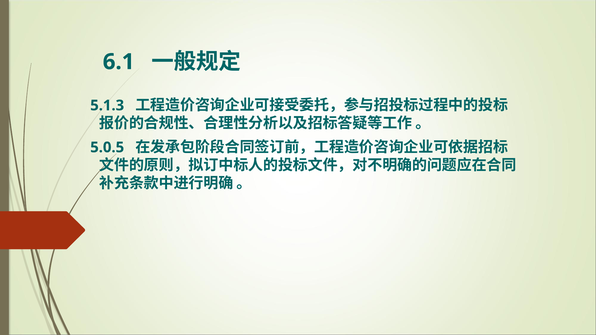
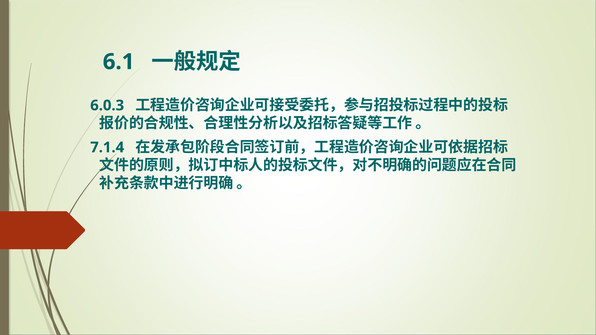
5.1.3: 5.1.3 -> 6.0.3 (107, 105)
5.0.5: 5.0.5 -> 7.1.4 (107, 147)
